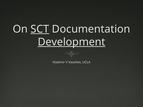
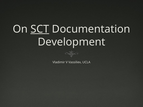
Development underline: present -> none (72, 42)
